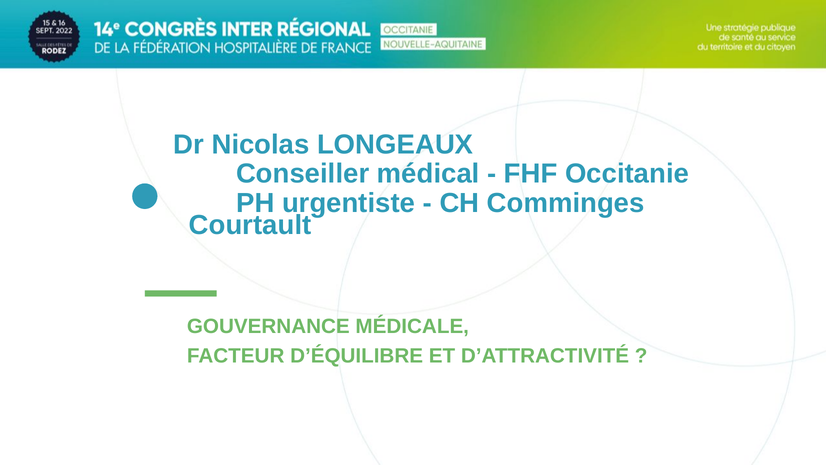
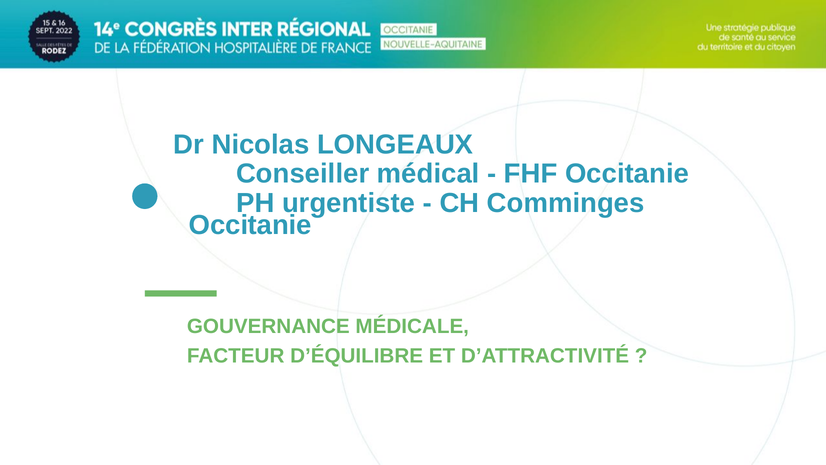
Courtault: Courtault -> Occitanie (250, 225)
